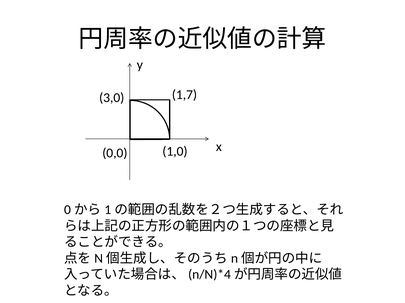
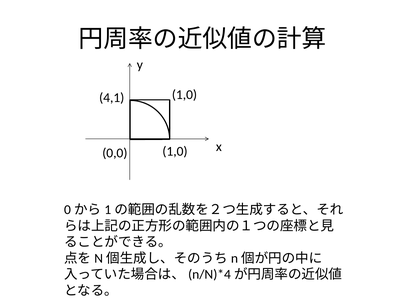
1,7: 1,7 -> 1,0 (184, 95)
3,0: 3,0 -> 4,1 (112, 98)
